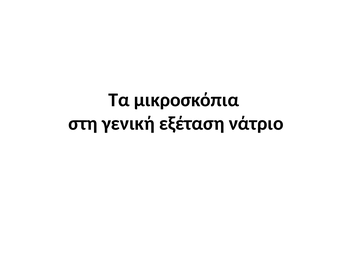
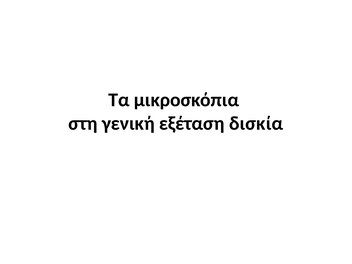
νάτριο: νάτριο -> δισκία (256, 123)
